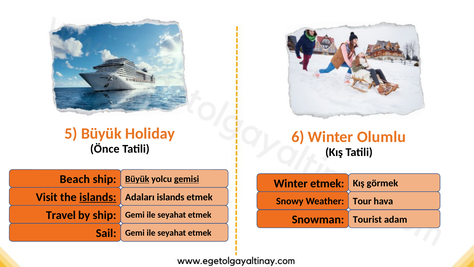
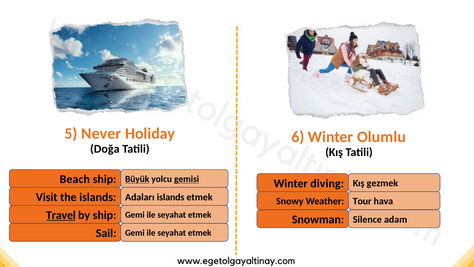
5 Büyük: Büyük -> Never (101, 133)
Önce: Önce -> Doğa (105, 149)
Winter etmek: etmek -> diving (327, 183)
görmek: görmek -> gezmek (382, 183)
islands underline: present -> none (98, 197)
Travel underline: none -> present (61, 215)
Tourist: Tourist -> Silence (367, 219)
